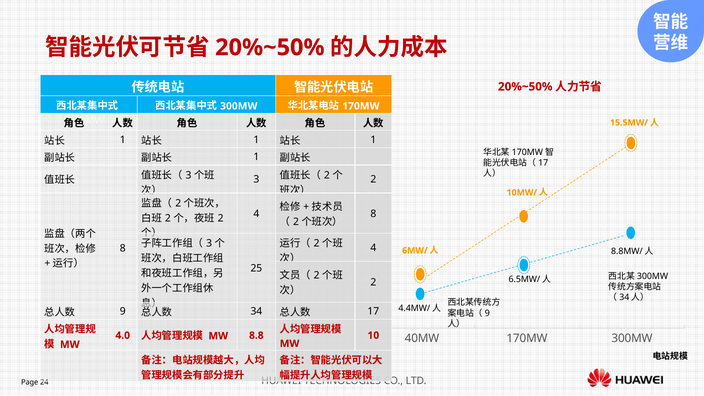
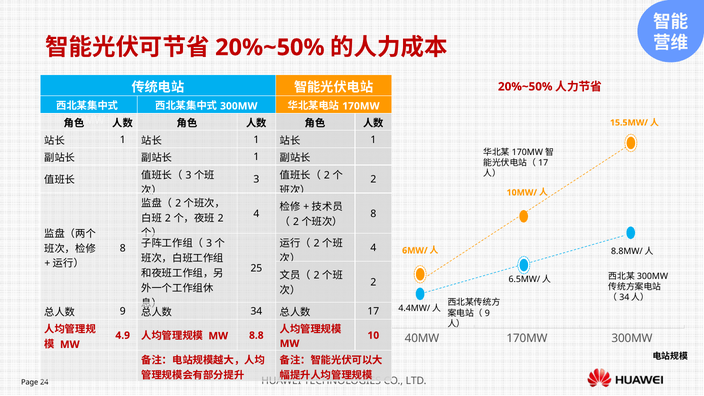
4.0: 4.0 -> 4.9 (123, 335)
